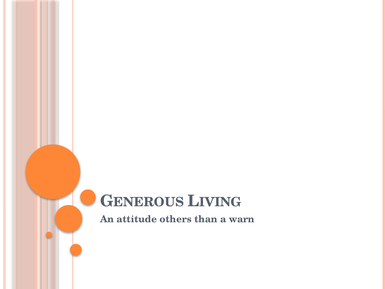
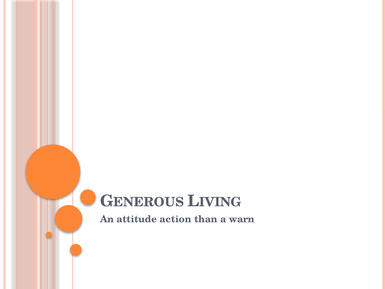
others: others -> action (176, 219)
